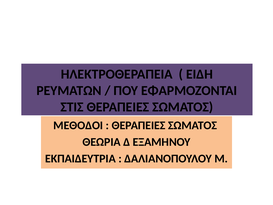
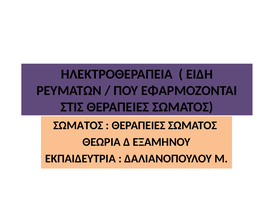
ΜΕΘΟΔΟΙ: ΜΕΘΟΔΟΙ -> ΣΩΜΑΤΟΣ (78, 125)
